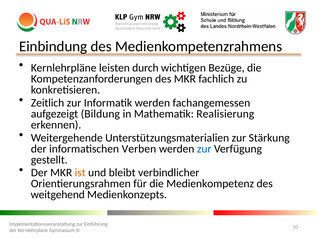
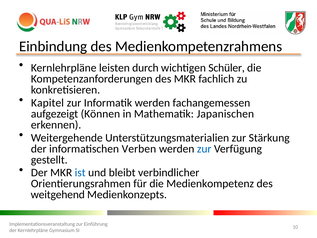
Bezüge: Bezüge -> Schüler (227, 68)
Zeitlich: Zeitlich -> Kapitel (47, 103)
Bildung: Bildung -> Können (100, 114)
Realisierung: Realisierung -> Japanischen (225, 114)
ist colour: orange -> blue (80, 173)
